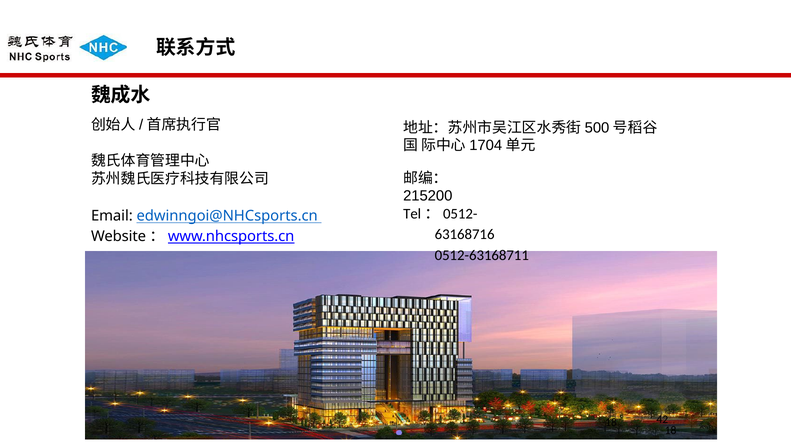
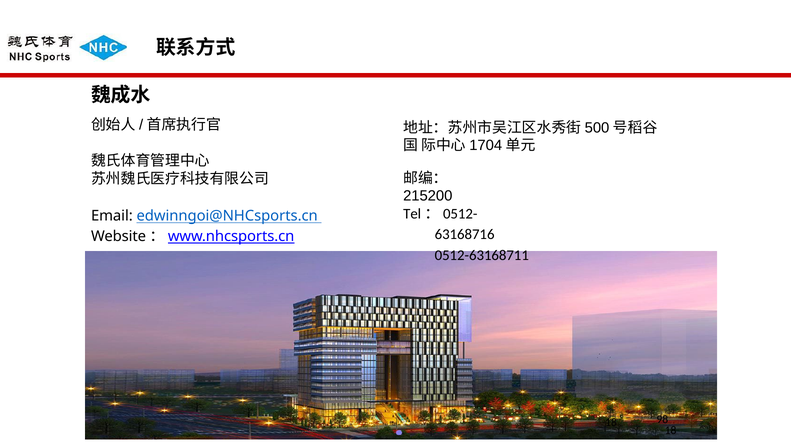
42: 42 -> 98 (662, 420)
